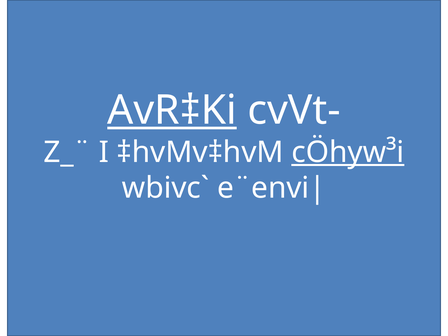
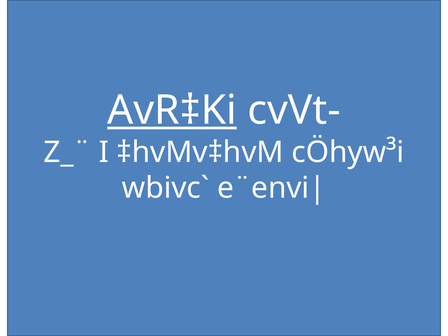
cÖhyw³i underline: present -> none (348, 152)
